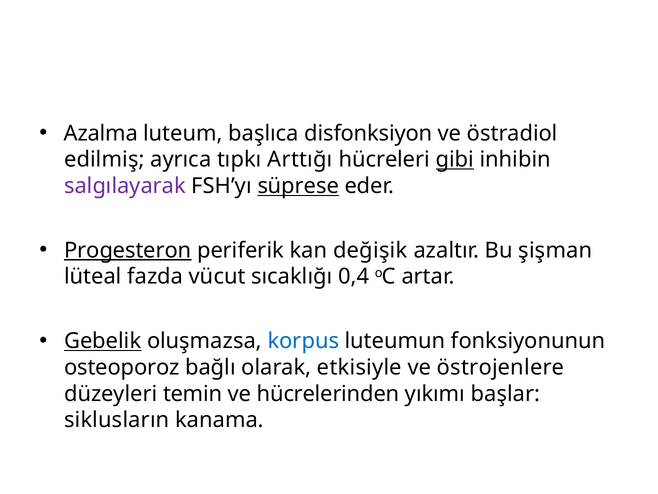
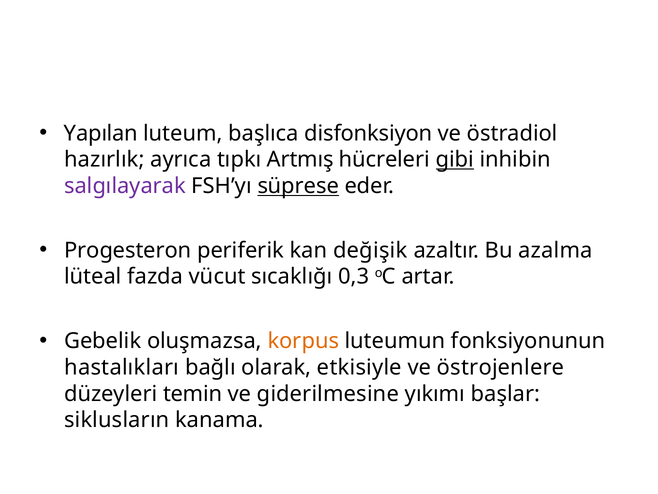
Azalma: Azalma -> Yapılan (101, 133)
edilmiş: edilmiş -> hazırlık (104, 159)
Arttığı: Arttığı -> Artmış (300, 159)
Progesteron underline: present -> none (128, 250)
şişman: şişman -> azalma (555, 250)
0,4: 0,4 -> 0,3 (354, 276)
Gebelik underline: present -> none (103, 341)
korpus colour: blue -> orange (303, 341)
osteoporoz: osteoporoz -> hastalıkları (122, 367)
hücrelerinden: hücrelerinden -> giderilmesine (328, 393)
